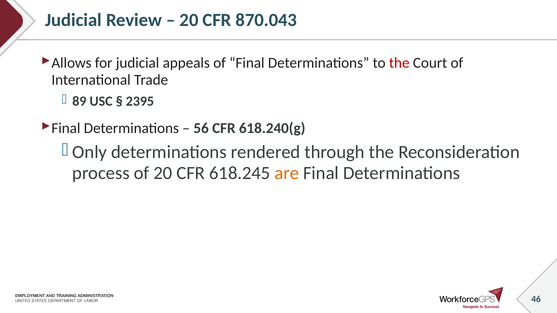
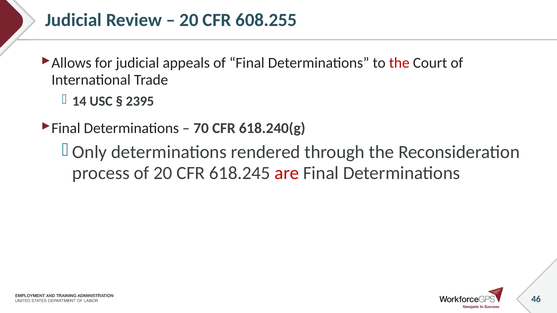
870.043: 870.043 -> 608.255 (266, 20)
89: 89 -> 14 (79, 101)
56: 56 -> 70 (201, 128)
are colour: orange -> red (287, 173)
